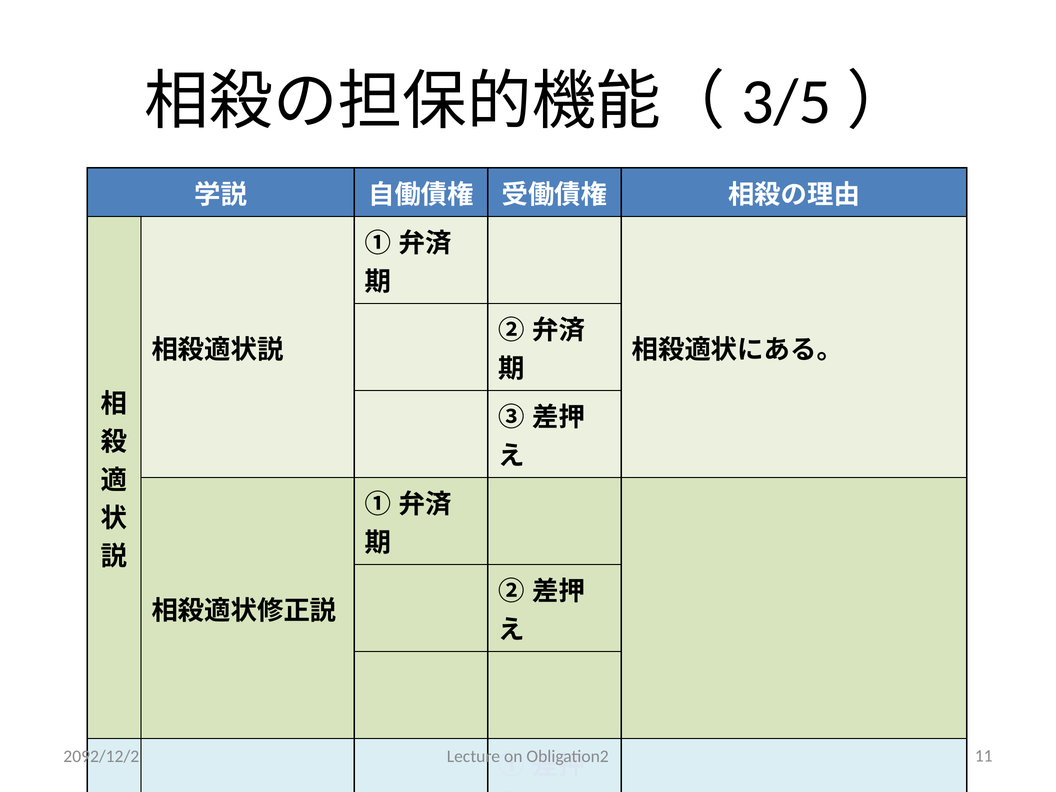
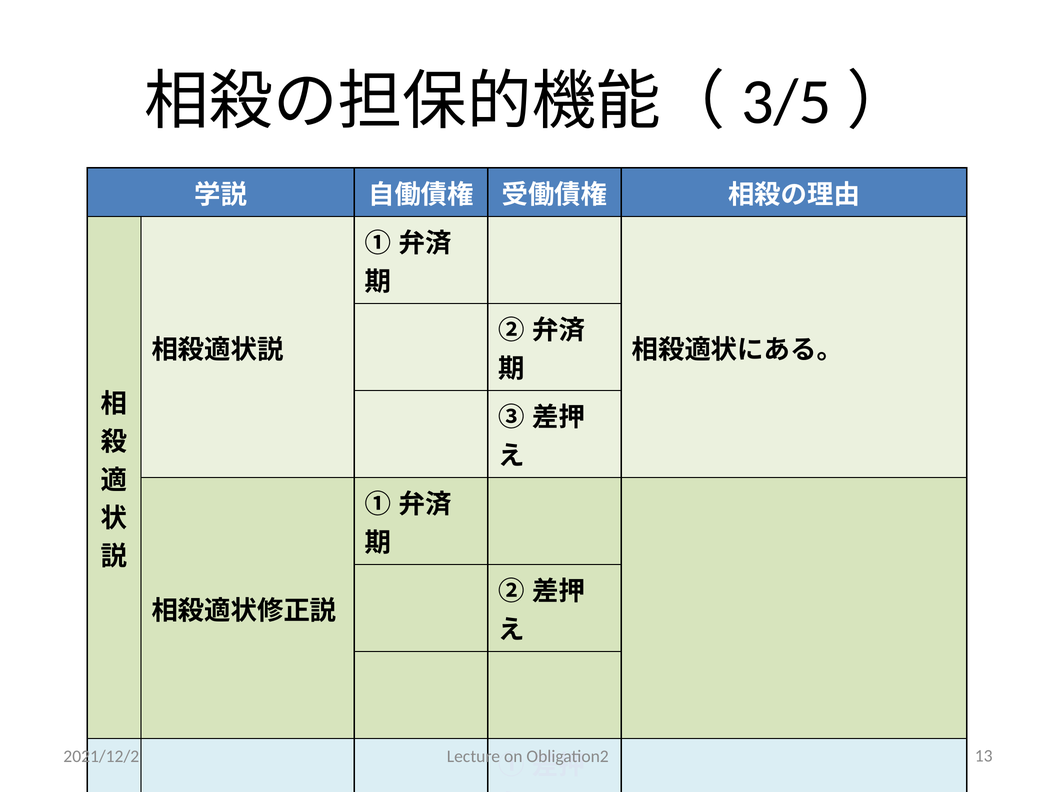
2092/12/2: 2092/12/2 -> 2021/12/2 (101, 756)
11: 11 -> 13 (984, 756)
